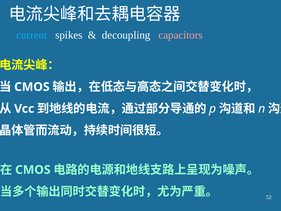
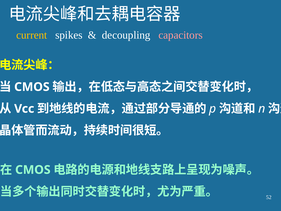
current colour: light blue -> yellow (32, 35)
